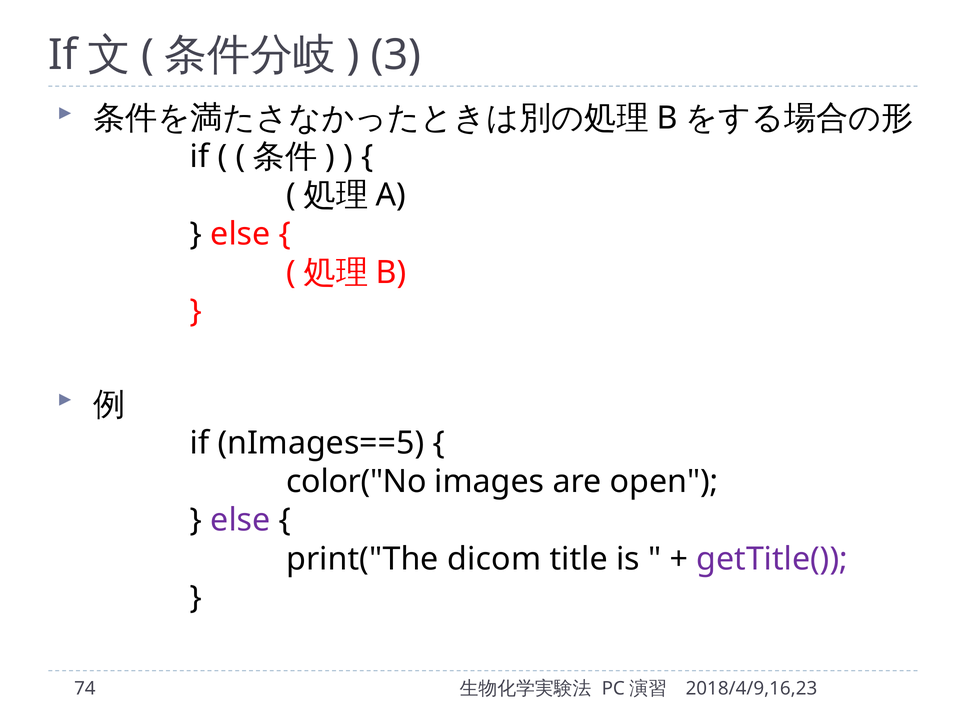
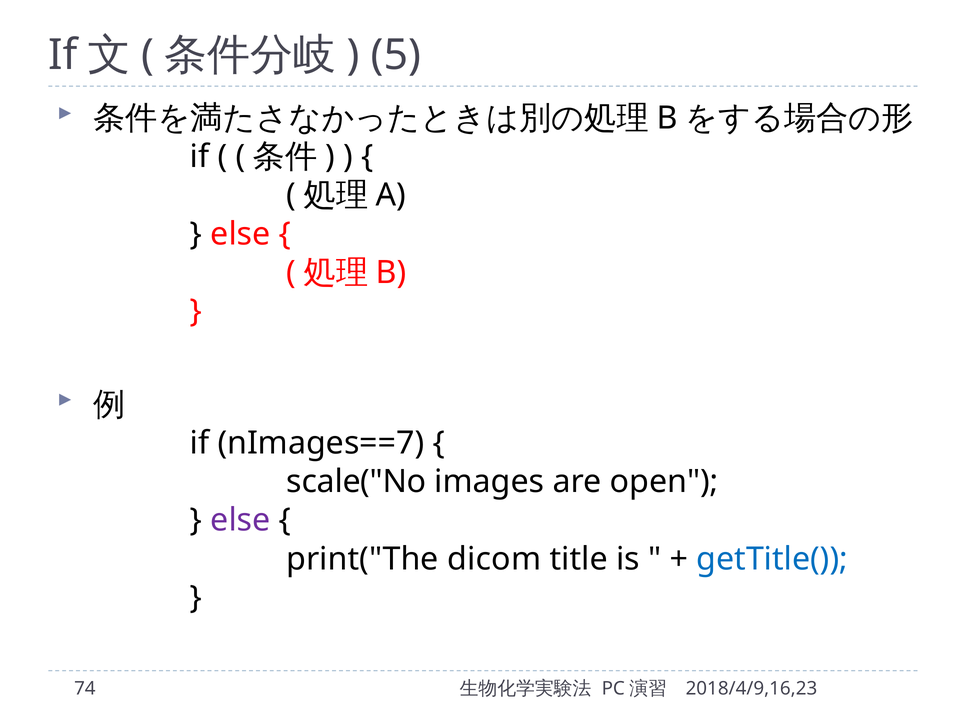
3: 3 -> 5 (396, 55)
nImages==5: nImages==5 -> nImages==7 (321, 443)
color("No: color("No -> scale("No (356, 482)
getTitle( colour: purple -> blue (772, 559)
